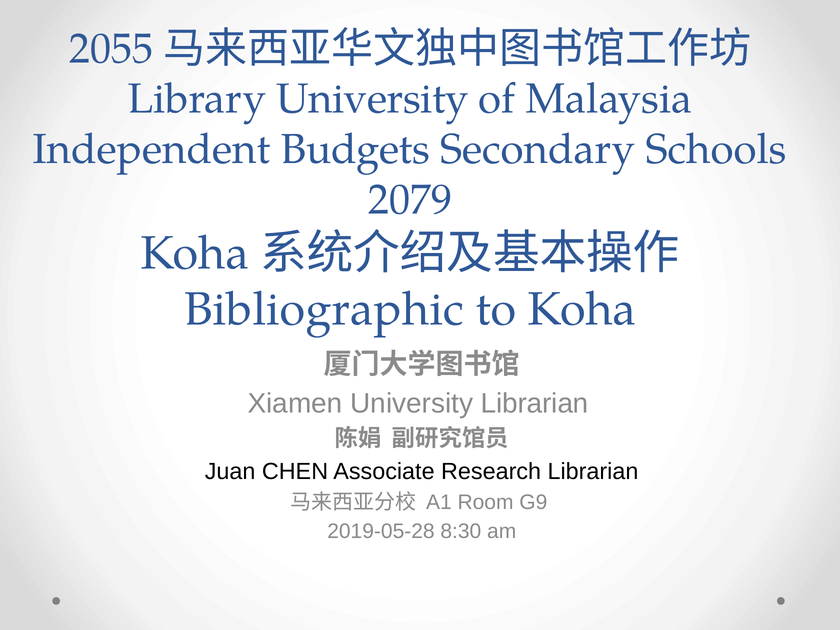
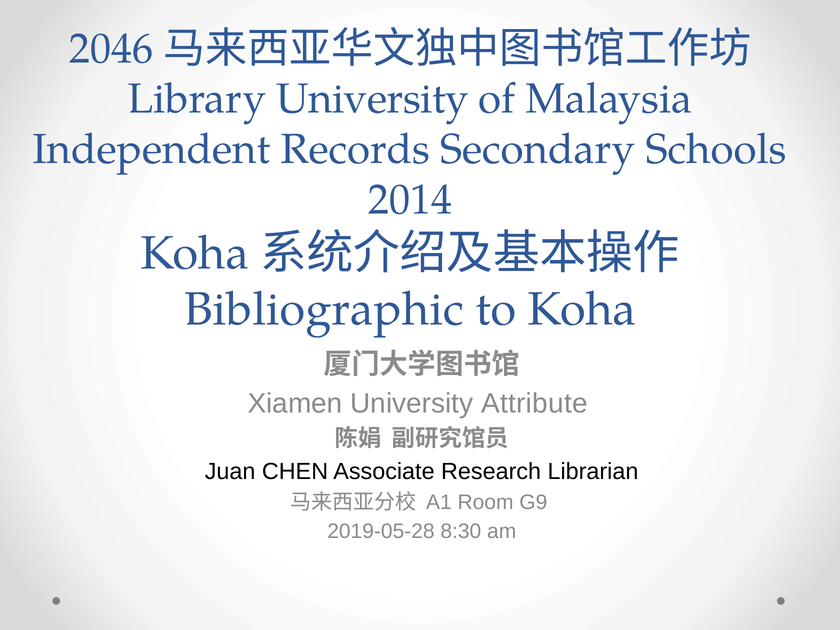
2055: 2055 -> 2046 (111, 49)
Budgets: Budgets -> Records (355, 150)
2079: 2079 -> 2014 (410, 200)
University Librarian: Librarian -> Attribute (534, 404)
